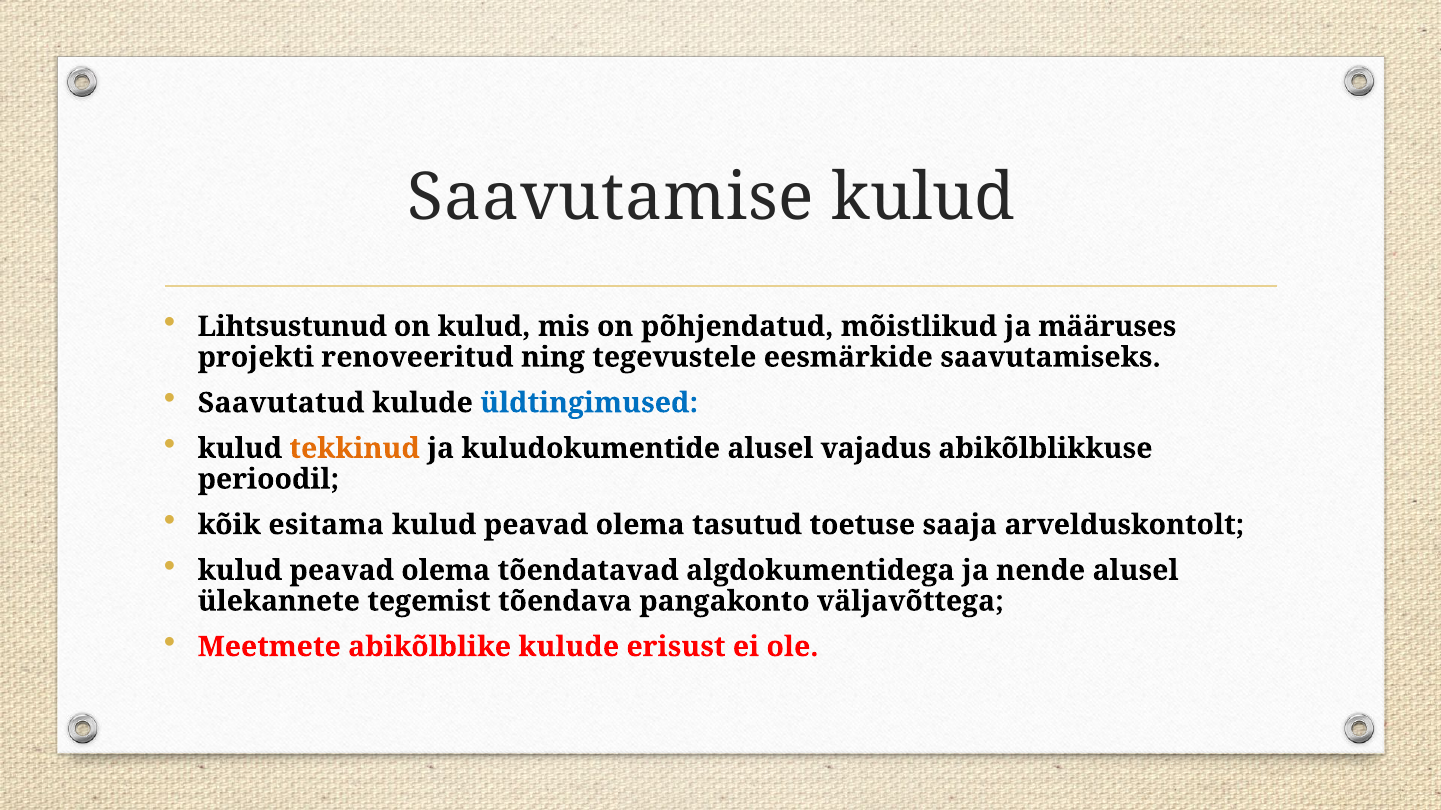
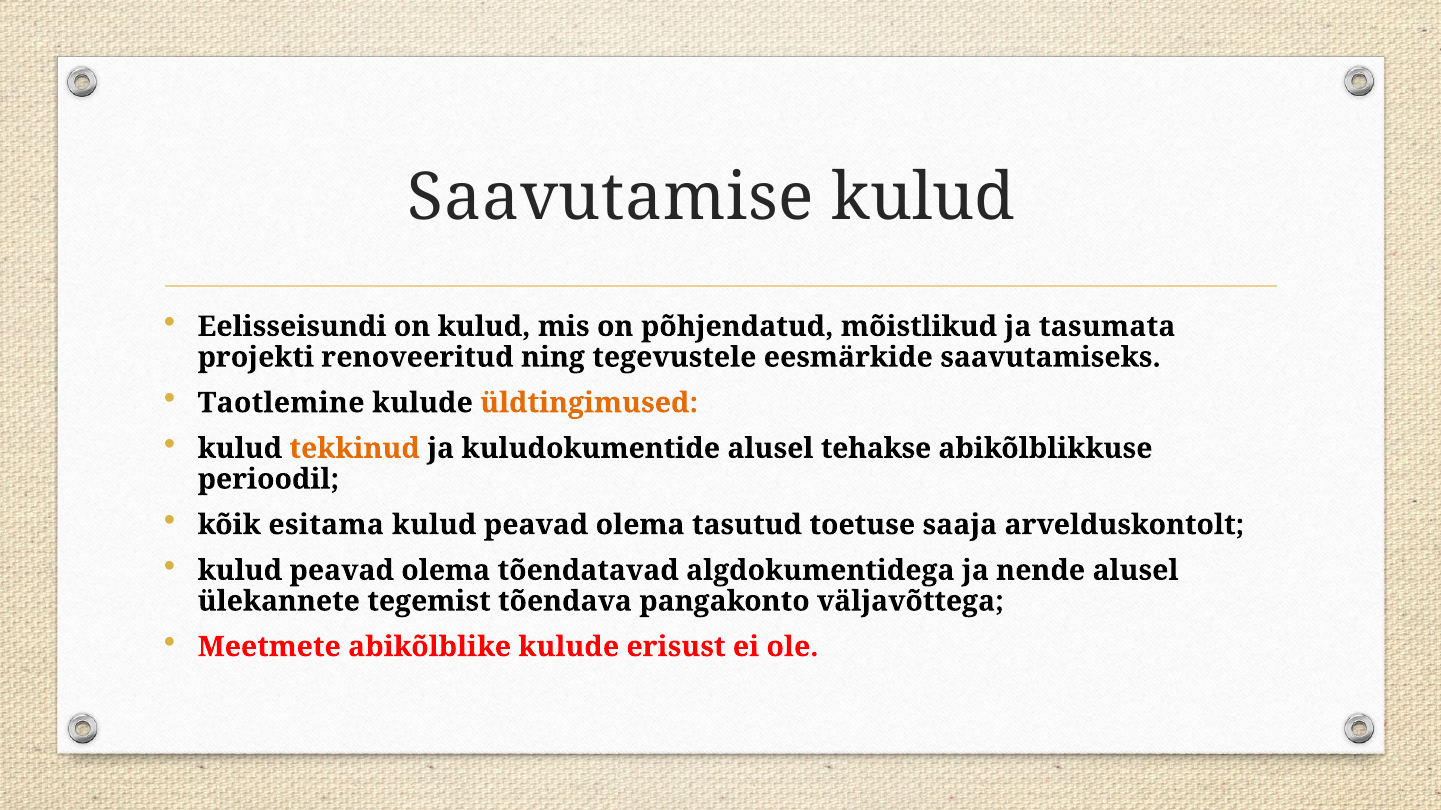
Lihtsustunud: Lihtsustunud -> Eelisseisundi (292, 327)
määruses: määruses -> tasumata (1107, 327)
Saavutatud: Saavutatud -> Taotlemine (281, 403)
üldtingimused colour: blue -> orange (589, 403)
vajadus: vajadus -> tehakse (876, 449)
